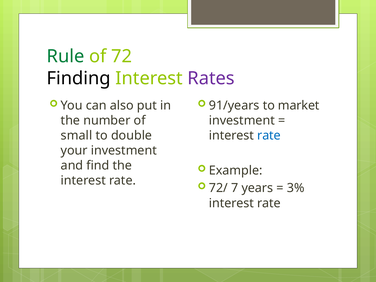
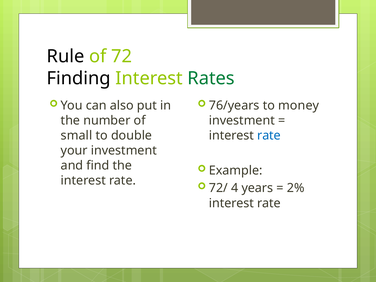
Rule colour: green -> black (66, 56)
Rates colour: purple -> green (211, 78)
91/years: 91/years -> 76/years (234, 105)
market: market -> money (299, 105)
7: 7 -> 4 (235, 188)
3%: 3% -> 2% (296, 188)
